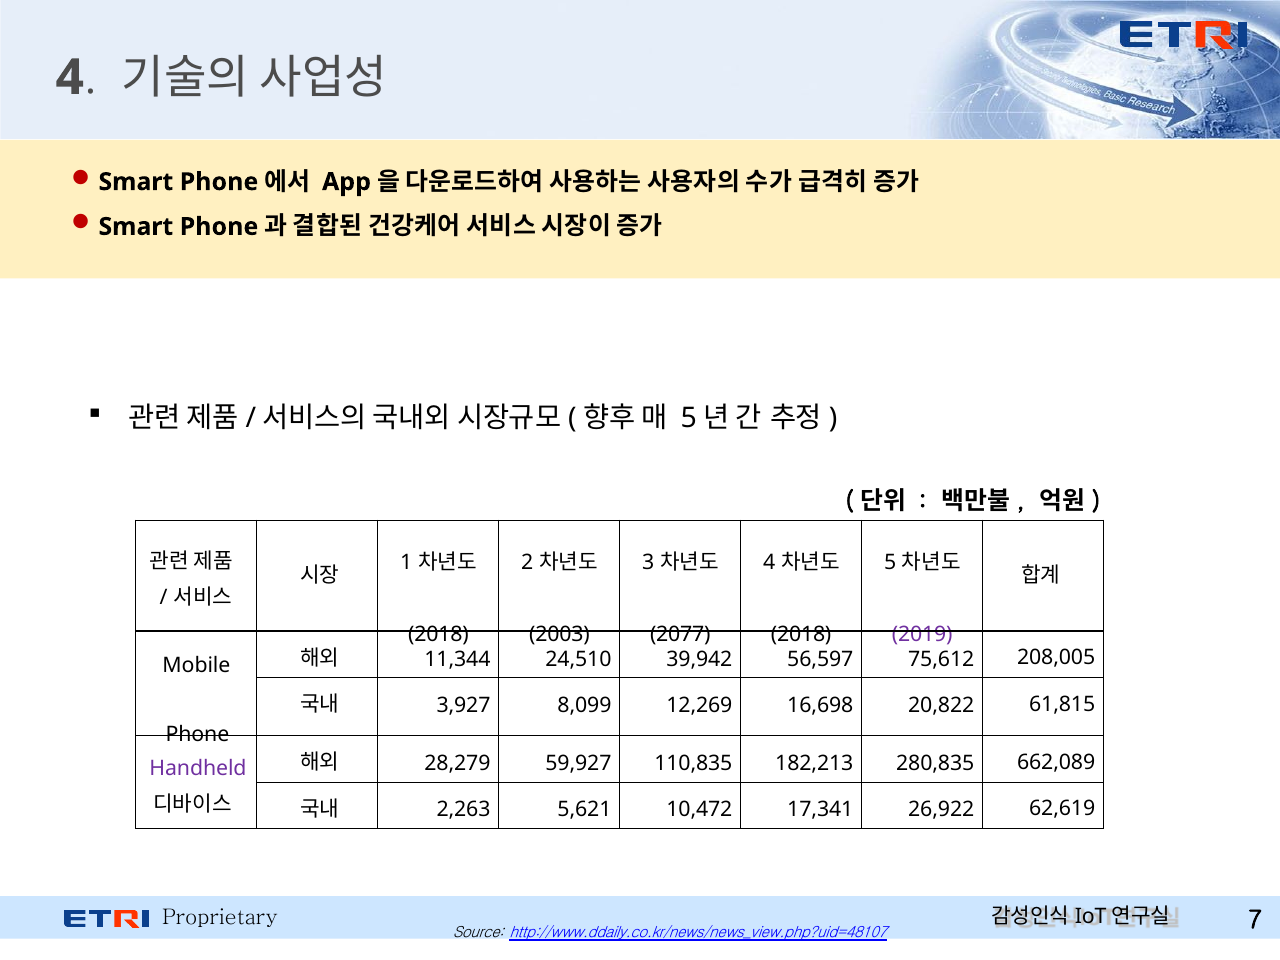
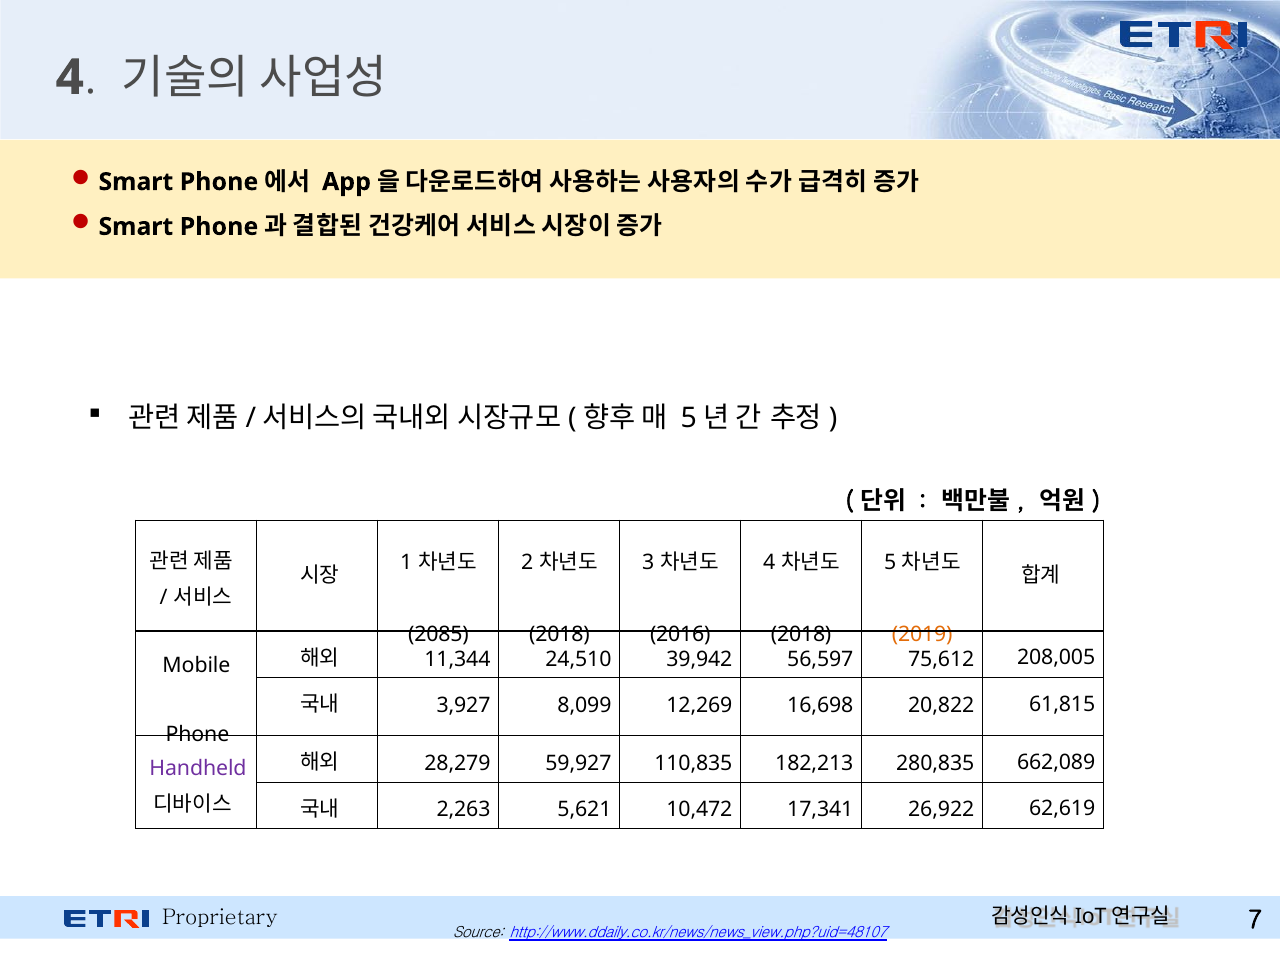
2018: 2018 -> 2085 (438, 635)
2003: 2003 -> 2018 (559, 635)
2077: 2077 -> 2016 (680, 635)
2019 colour: purple -> orange (922, 635)
